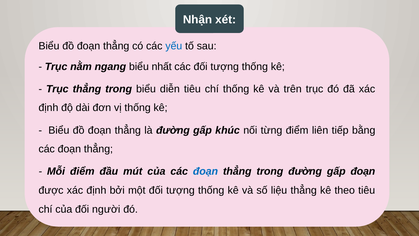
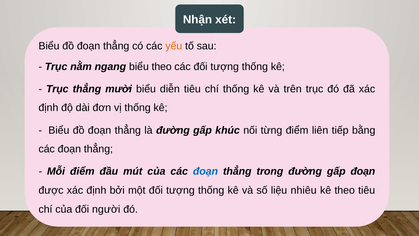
yếu colour: blue -> orange (174, 46)
biểu nhất: nhất -> theo (162, 67)
Trục thẳng trong: trong -> mười (119, 89)
liệu thẳng: thẳng -> nhiêu (304, 190)
